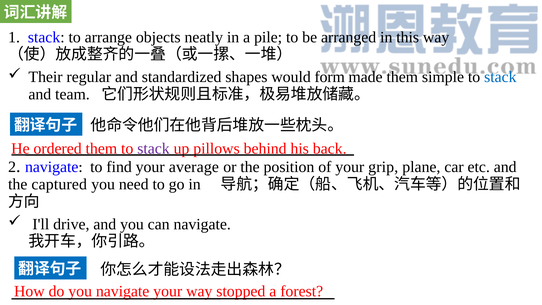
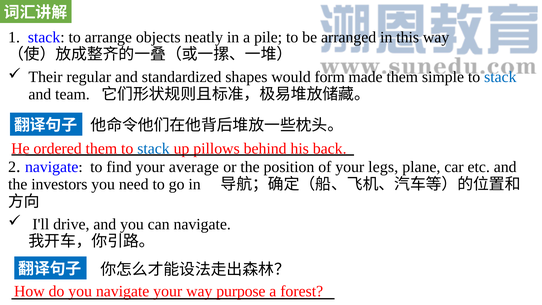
stack colour: purple -> blue (153, 148)
grip: grip -> legs (383, 167)
captured: captured -> investors (59, 184)
stopped: stopped -> purpose (241, 291)
